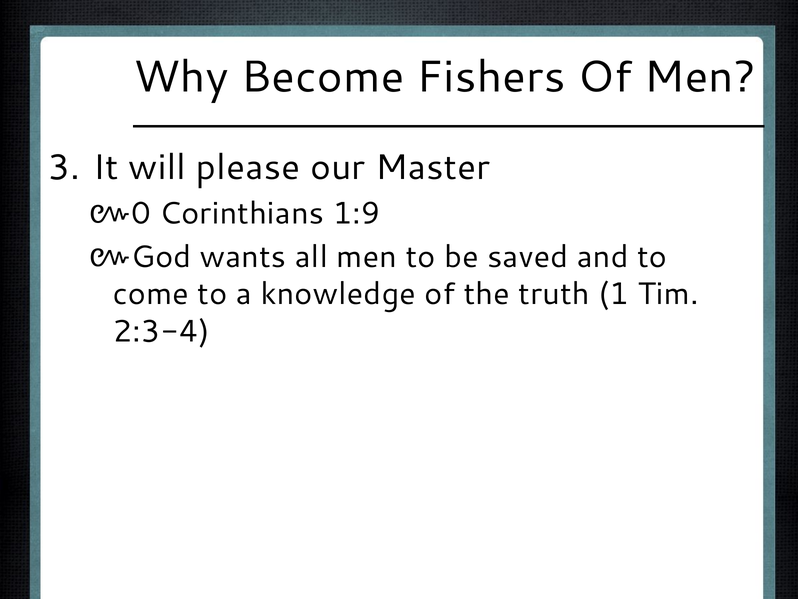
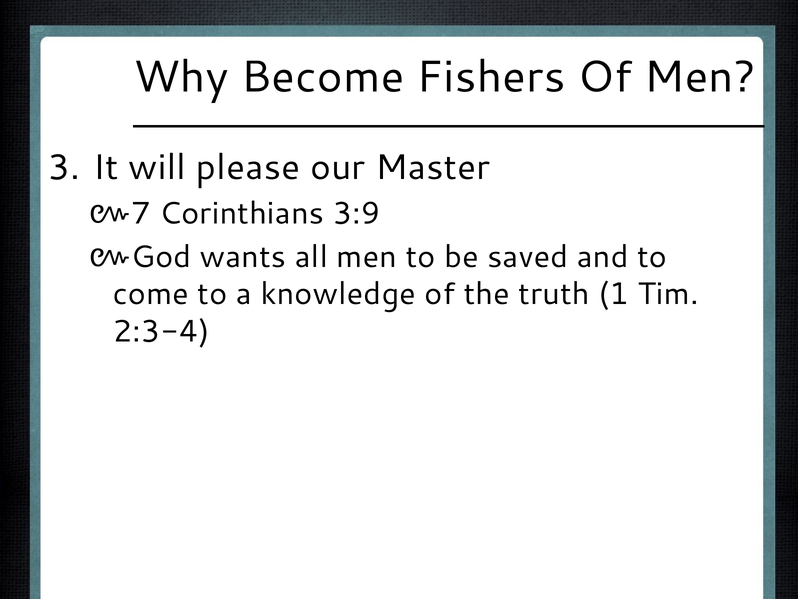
0: 0 -> 7 (141, 213)
1:9: 1:9 -> 3:9 (357, 213)
